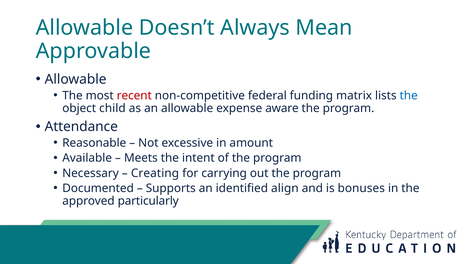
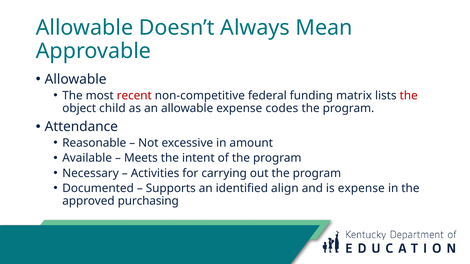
the colour: blue -> red (409, 96)
aware: aware -> codes (282, 108)
Creating: Creating -> Activities (155, 173)
is bonuses: bonuses -> expense (361, 189)
particularly: particularly -> purchasing (148, 201)
